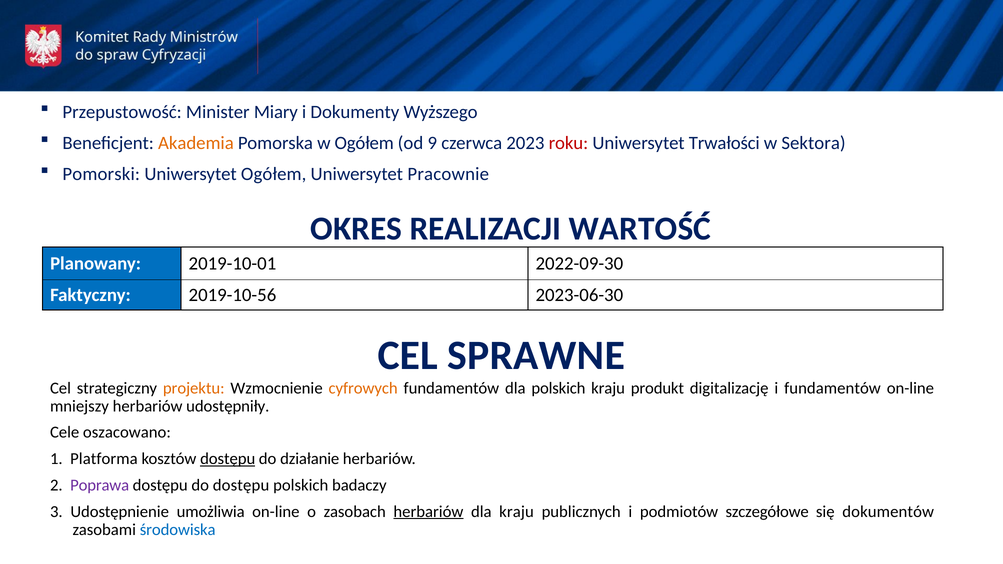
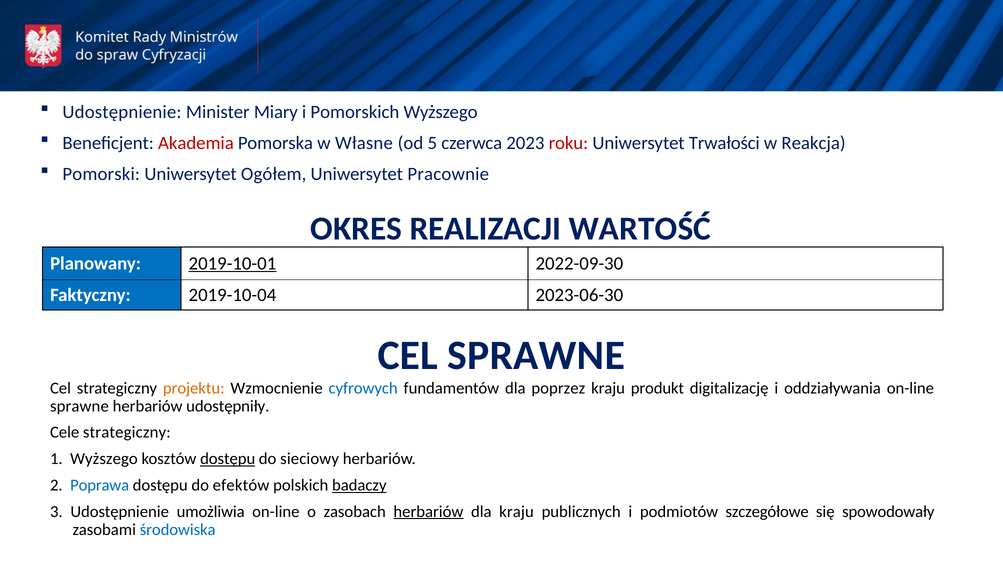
Przepustowość: Przepustowość -> Udostępnienie (122, 112)
Dokumenty: Dokumenty -> Pomorskich (355, 112)
Akademia colour: orange -> red (196, 143)
w Ogółem: Ogółem -> Własne (364, 143)
9: 9 -> 5 (432, 143)
Sektora: Sektora -> Reakcja (814, 143)
2019-10-01 underline: none -> present (232, 264)
2019-10-56: 2019-10-56 -> 2019-10-04 (232, 295)
cyfrowych colour: orange -> blue (363, 388)
dla polskich: polskich -> poprzez (558, 388)
i fundamentów: fundamentów -> oddziaływania (833, 388)
mniejszy: mniejszy -> sprawne (79, 406)
Cele oszacowano: oszacowano -> strategiczny (127, 433)
1 Platforma: Platforma -> Wyższego (104, 459)
działanie: działanie -> sieciowy (310, 459)
Poprawa colour: purple -> blue (100, 485)
do dostępu: dostępu -> efektów (241, 485)
badaczy underline: none -> present (359, 485)
dokumentów: dokumentów -> spowodowały (888, 512)
